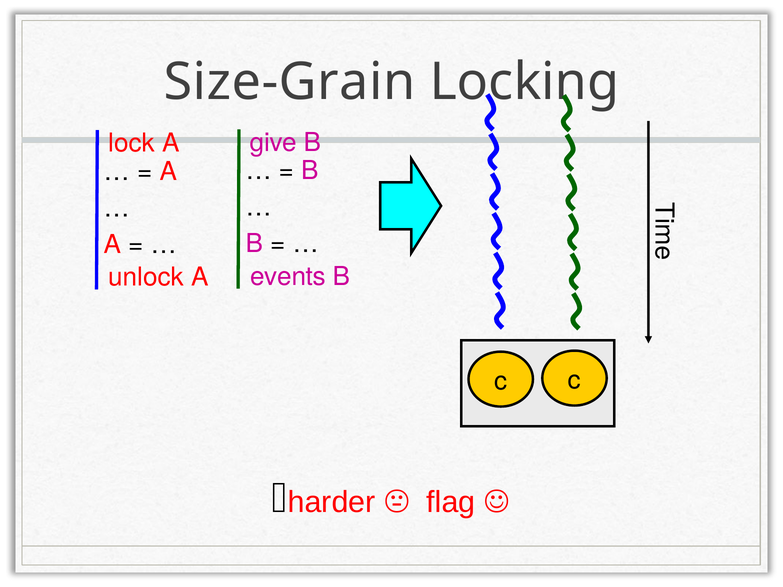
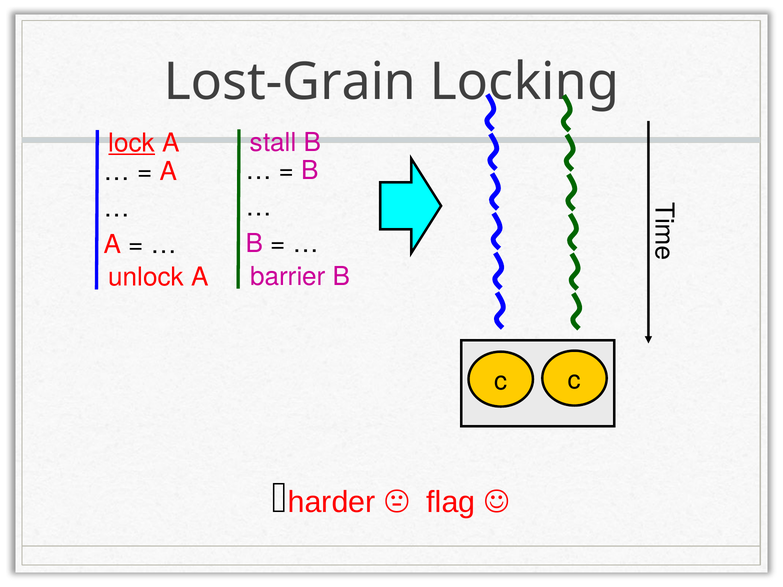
Size-Grain: Size-Grain -> Lost-Grain (290, 82)
give: give -> stall (273, 143)
lock underline: none -> present (132, 143)
events: events -> barrier (288, 277)
